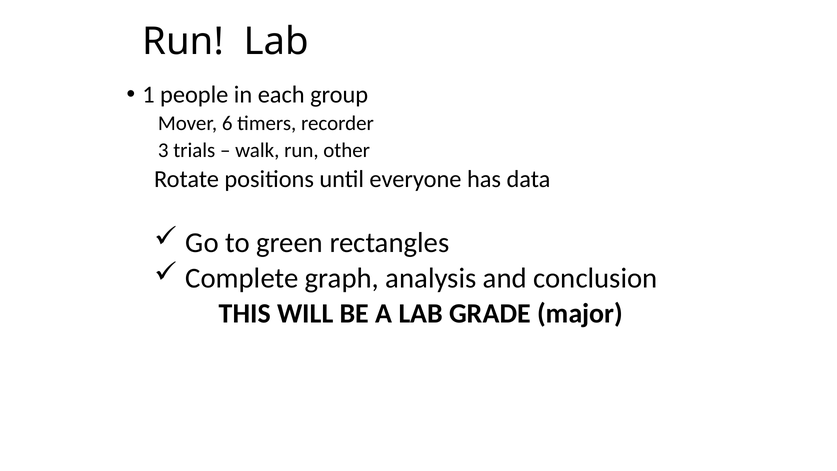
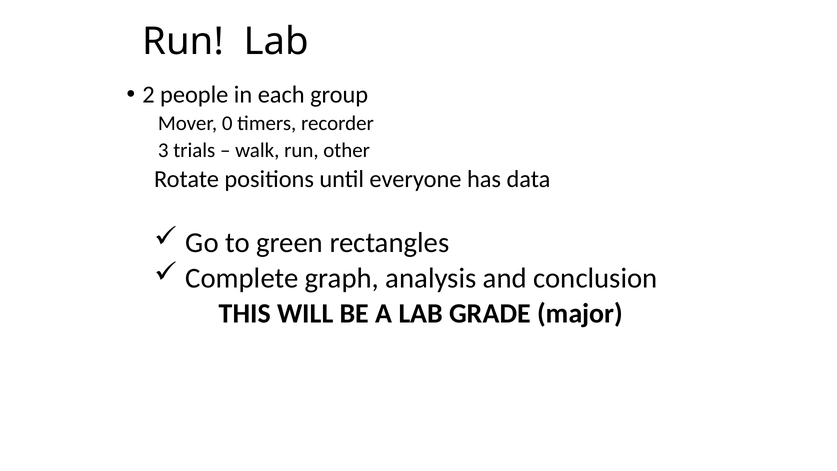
1: 1 -> 2 (148, 95)
6: 6 -> 0 (227, 123)
